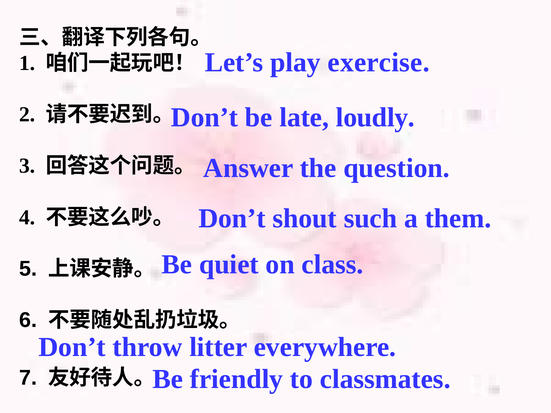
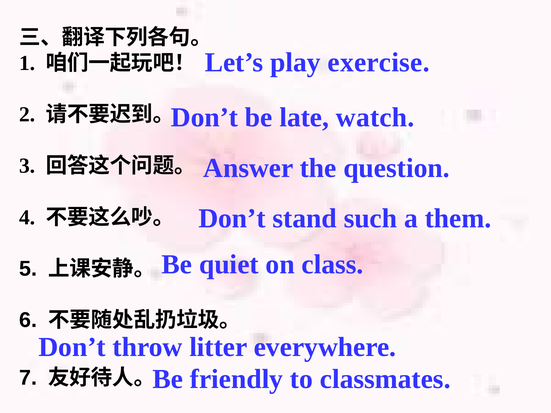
loudly: loudly -> watch (375, 118)
shout: shout -> stand (305, 219)
